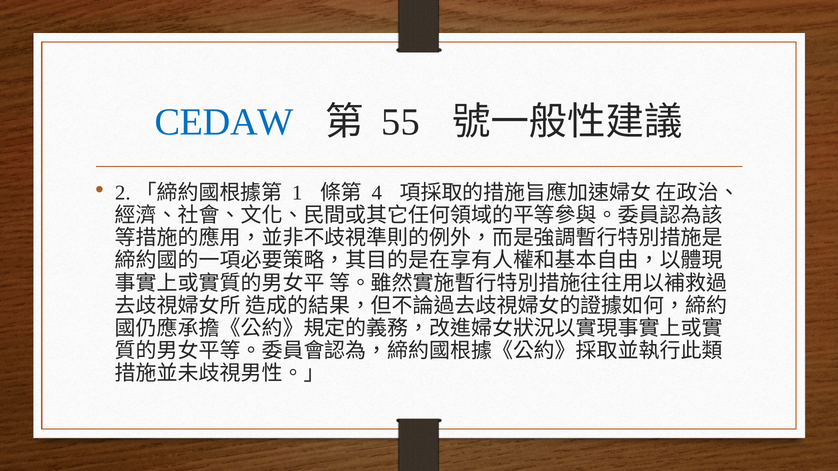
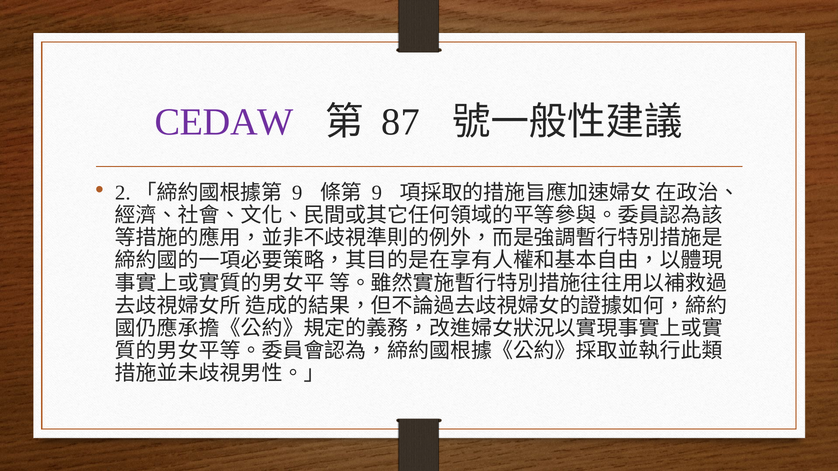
CEDAW colour: blue -> purple (224, 122)
55: 55 -> 87 (401, 122)
1: 1 -> 9 (297, 193)
4: 4 -> 9 (377, 193)
